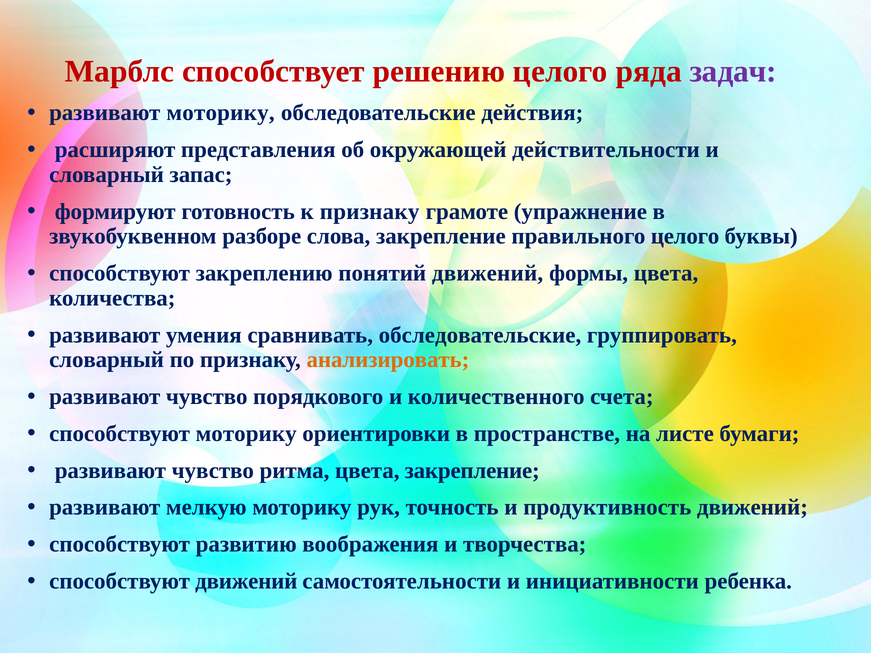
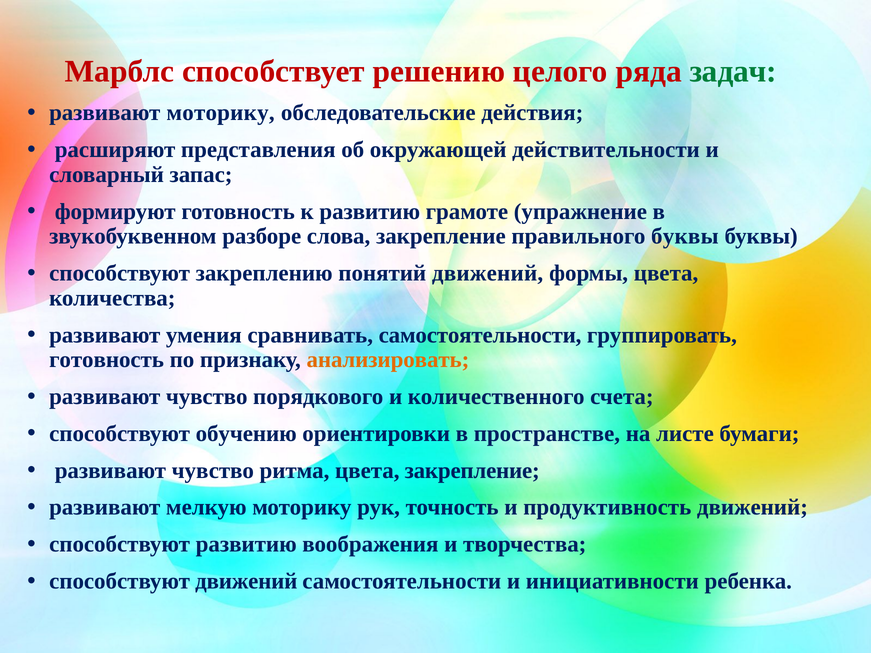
задач colour: purple -> green (733, 71)
к признаку: признаку -> развитию (370, 212)
правильного целого: целого -> буквы (685, 236)
сравнивать обследовательские: обследовательские -> самостоятельности (480, 335)
словарный: словарный -> готовность (107, 360)
способствуют моторику: моторику -> обучению (246, 434)
